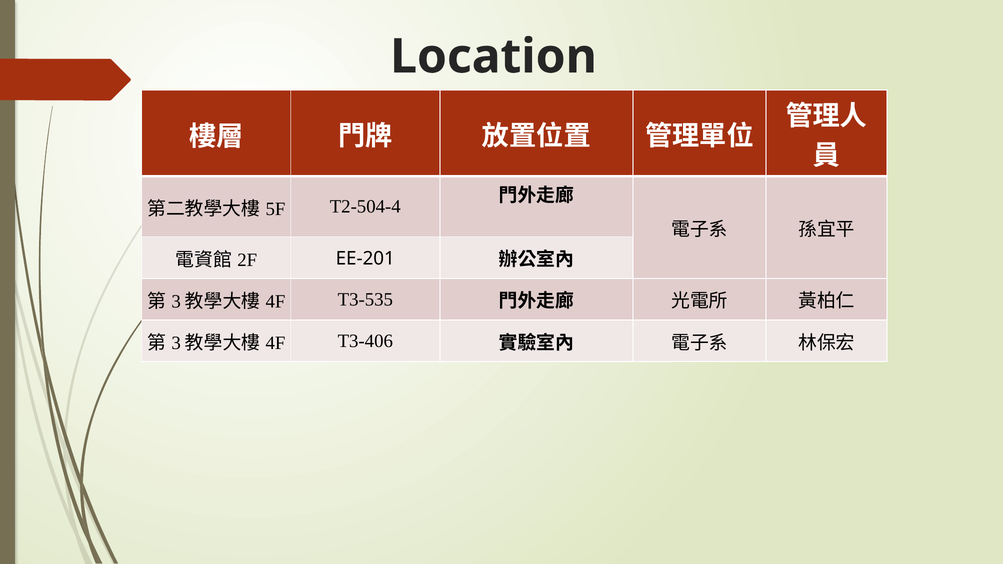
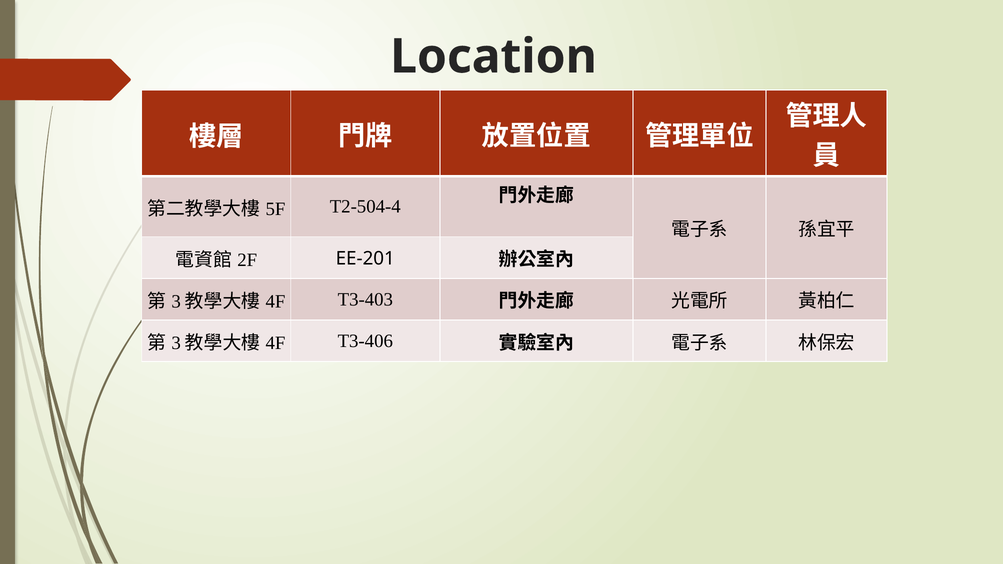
T3-535: T3-535 -> T3-403 (365, 299)
